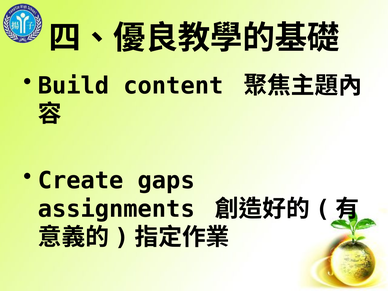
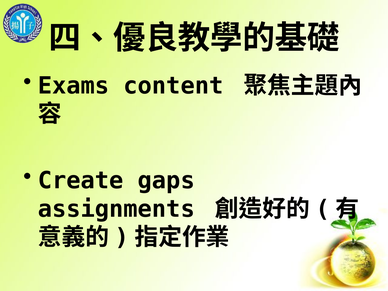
Build: Build -> Exams (73, 86)
